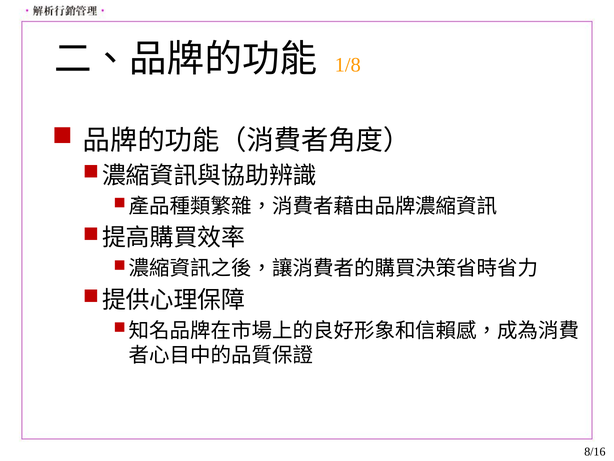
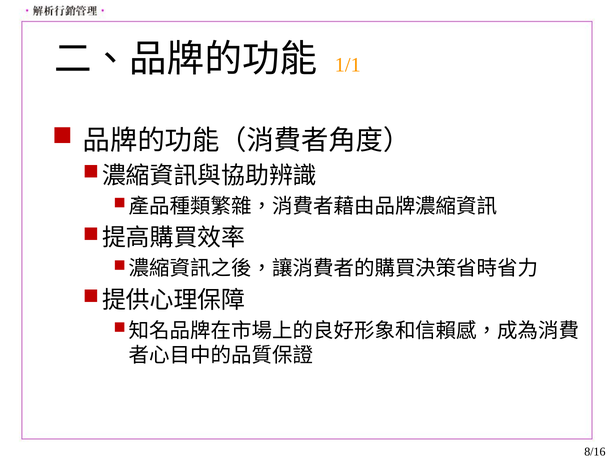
1/8: 1/8 -> 1/1 (348, 65)
